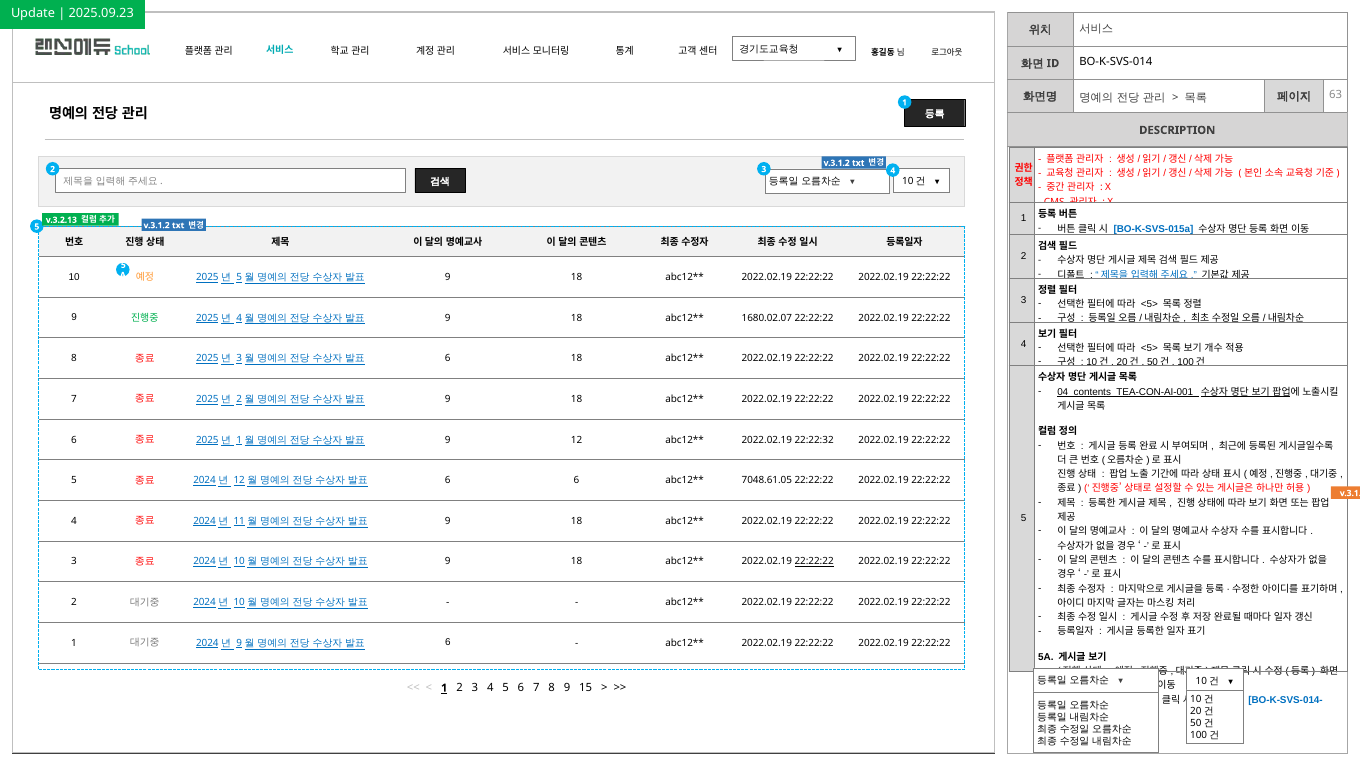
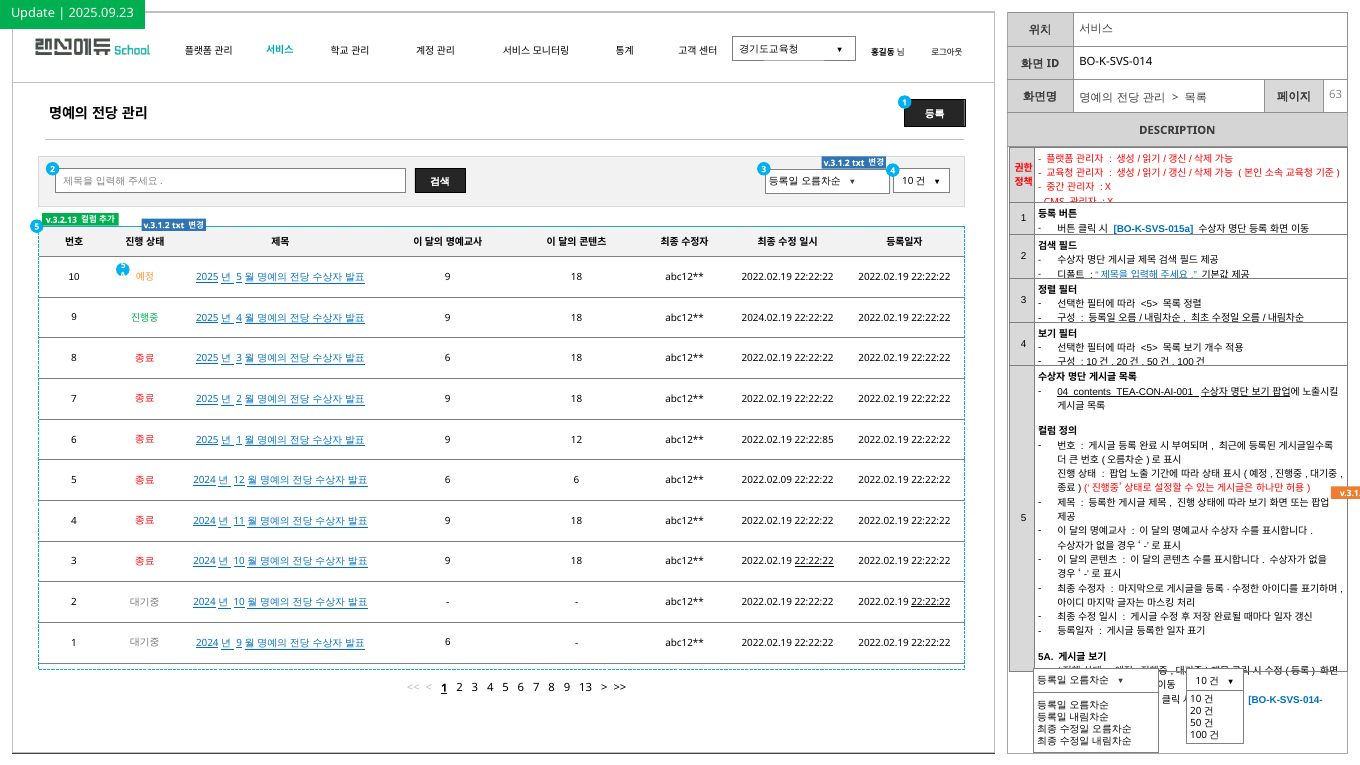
1680.02.07: 1680.02.07 -> 2024.02.19 (767, 318)
22:22:32: 22:22:32 -> 22:22:85 (814, 440)
7048.61.05: 7048.61.05 -> 2022.02.09 (767, 480)
22:22:22 underline: none -> present (931, 602)
15: 15 -> 13 (586, 688)
